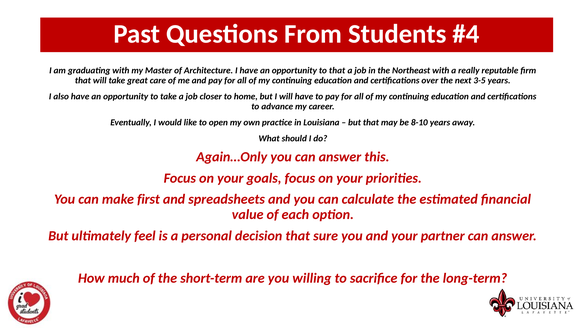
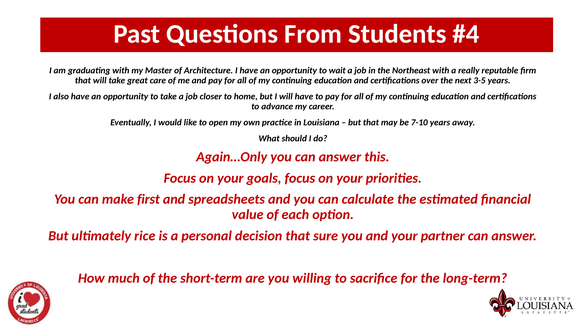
to that: that -> wait (337, 71)
8-10: 8-10 -> 7-10 (419, 123)
feel: feel -> rice (145, 236)
